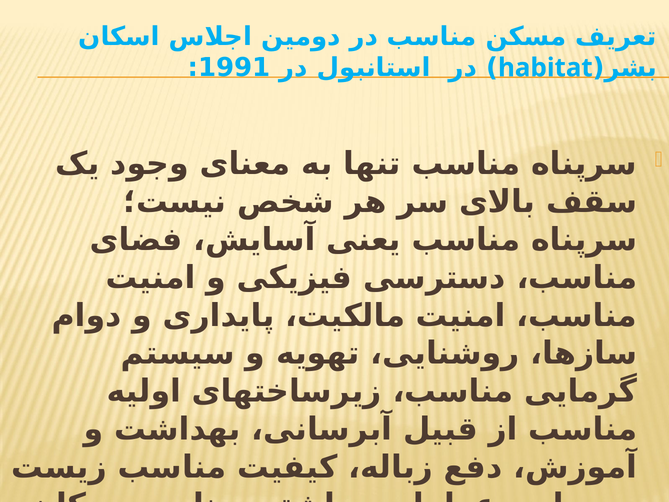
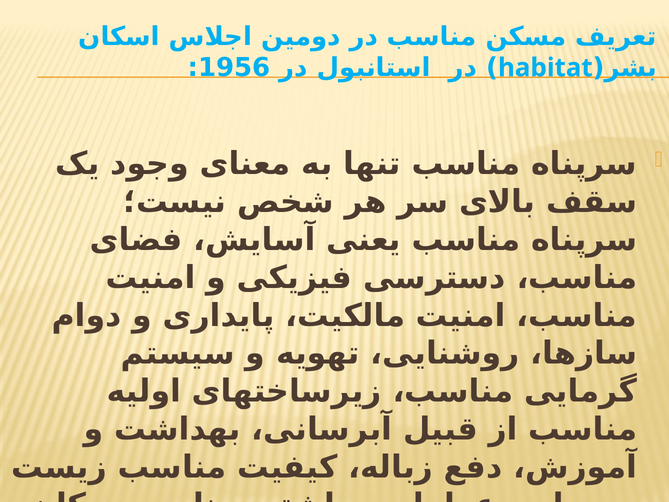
1991: 1991 -> 1956 (234, 68)
